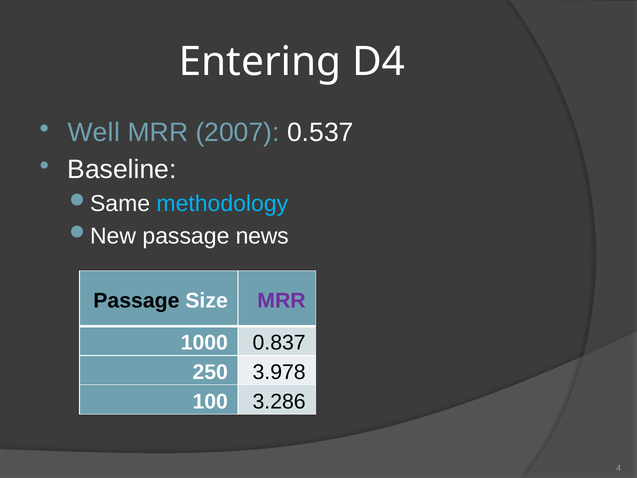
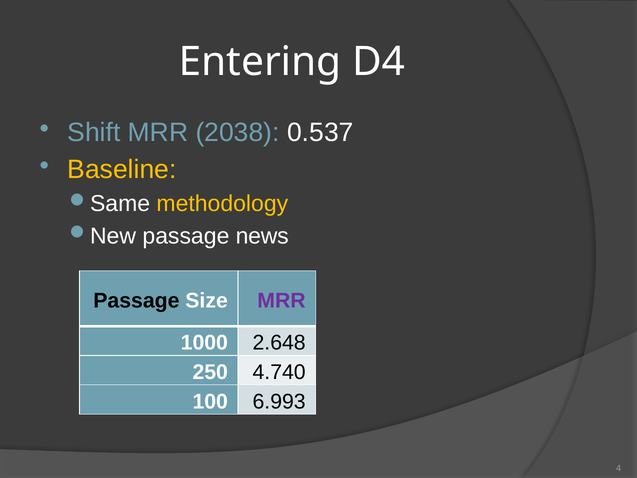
Well: Well -> Shift (94, 132)
2007: 2007 -> 2038 (238, 132)
Baseline colour: white -> yellow (122, 170)
methodology colour: light blue -> yellow (222, 204)
0.837: 0.837 -> 2.648 (279, 343)
3.978: 3.978 -> 4.740 (279, 372)
3.286: 3.286 -> 6.993 (279, 401)
